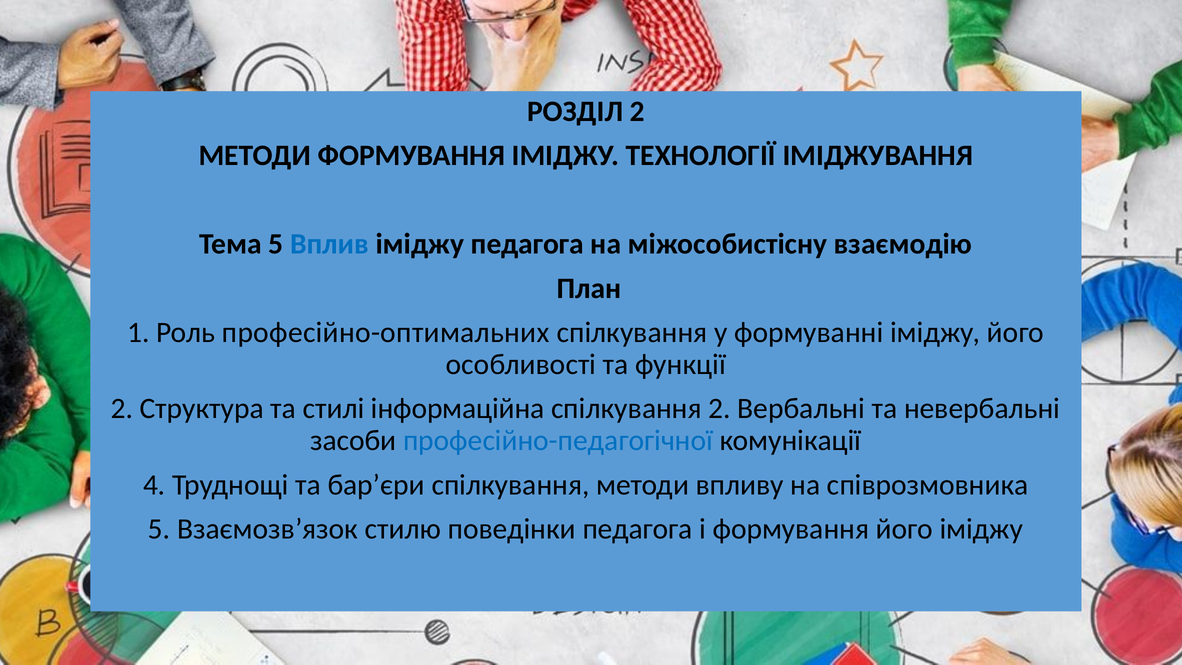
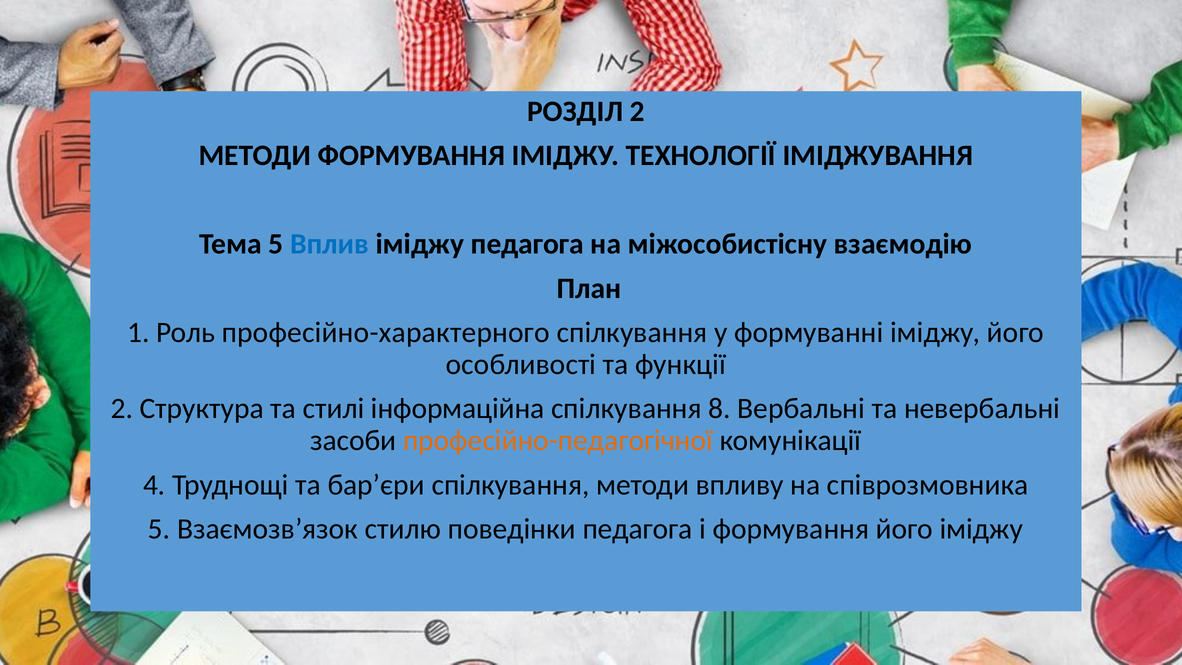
професійно-оптимальних: професійно-оптимальних -> професійно-характерного (386, 333)
спілкування 2: 2 -> 8 (720, 409)
професійно-педагогічної colour: blue -> orange (558, 441)
